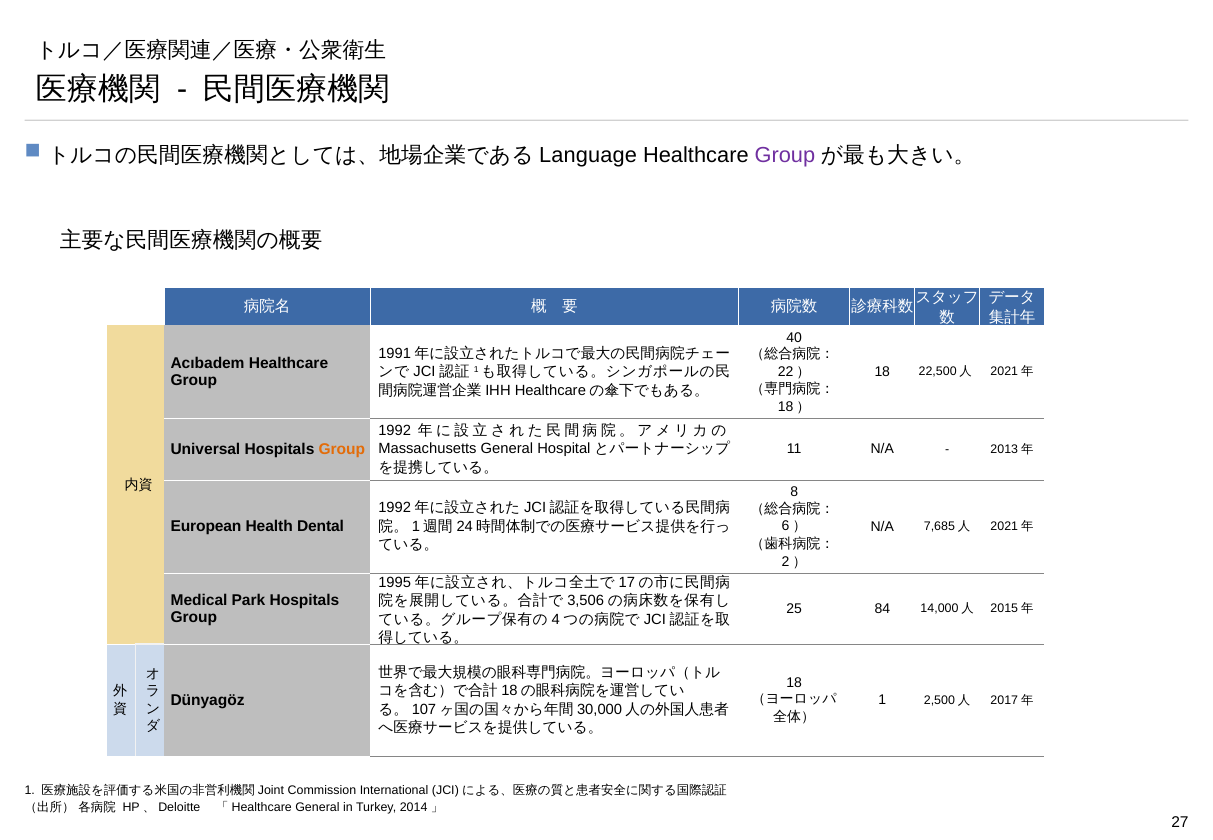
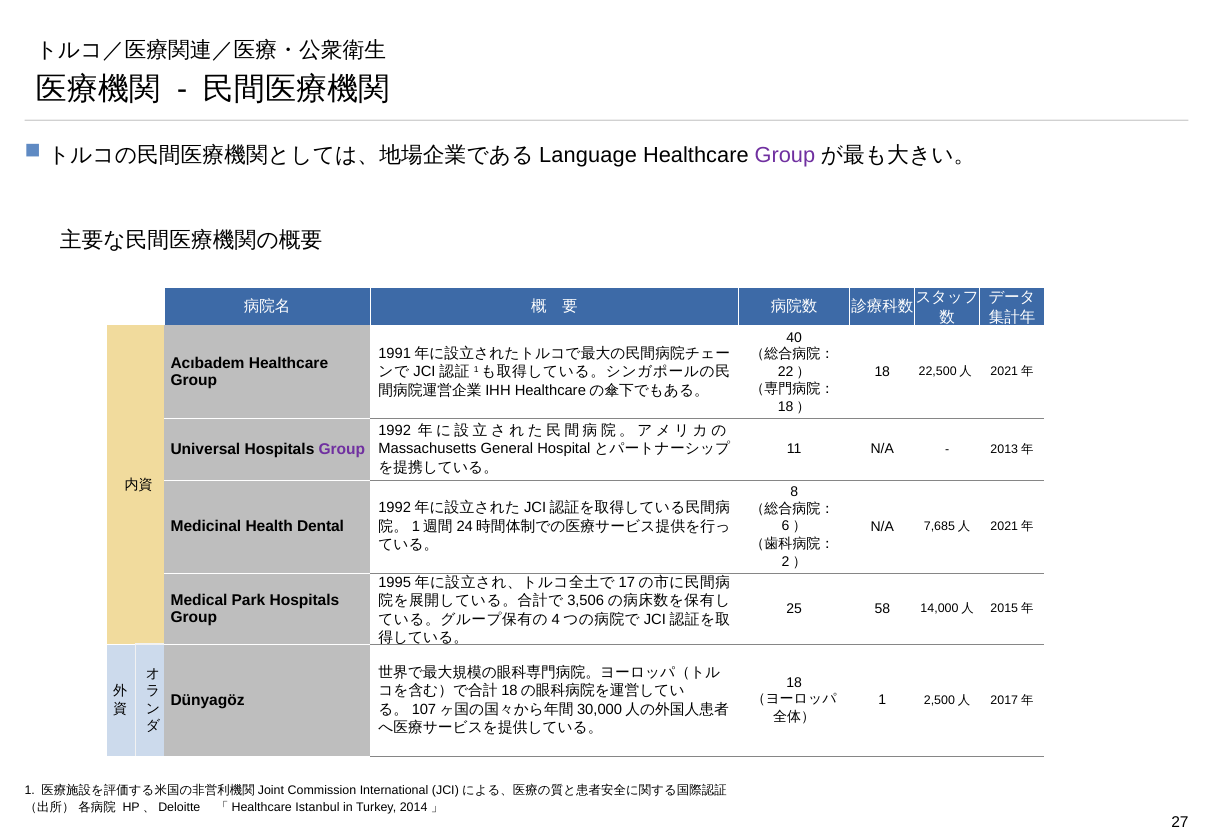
Group colour: orange -> purple (342, 449)
European: European -> Medicinal (206, 526)
84: 84 -> 58 (882, 608)
「Healthcare General: General -> Istanbul (317, 807)
